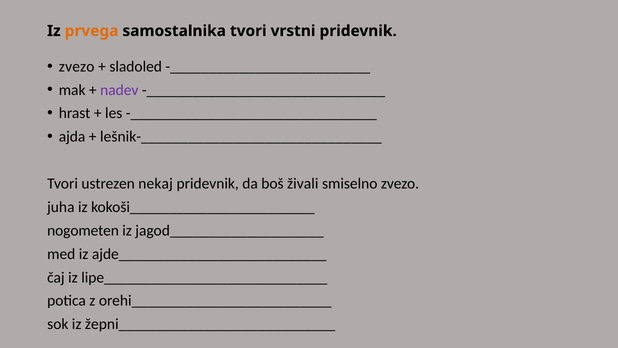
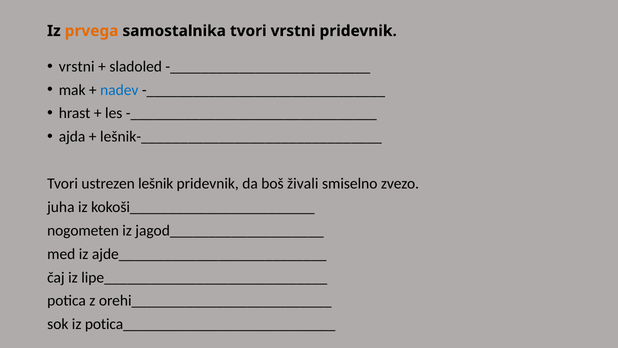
zvezo: zvezo -> vrstni (77, 66)
nadev colour: purple -> blue (119, 90)
nekaj: nekaj -> lešnik (156, 183)
žepni____________________________: žepni____________________________ -> potica____________________________ (210, 324)
